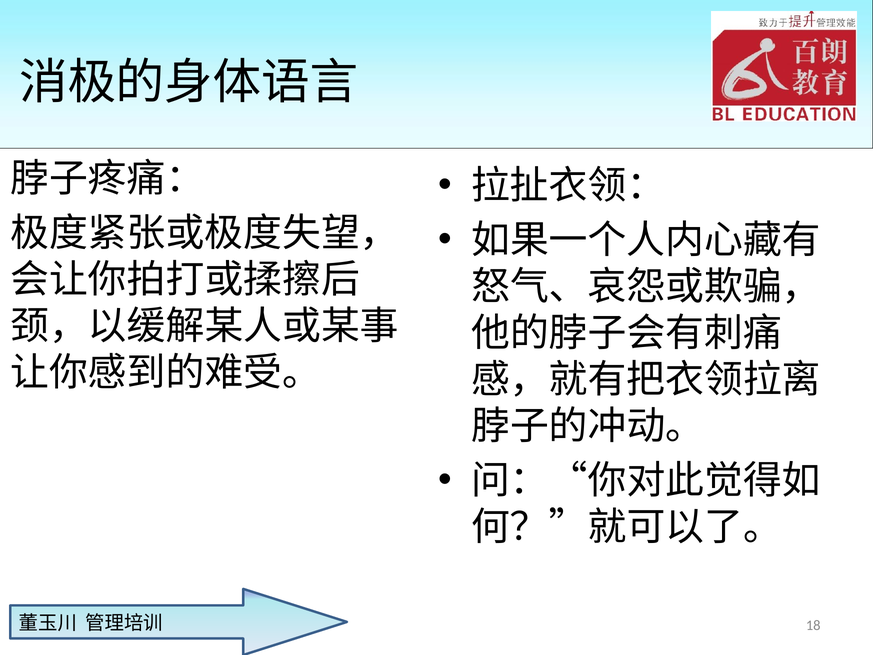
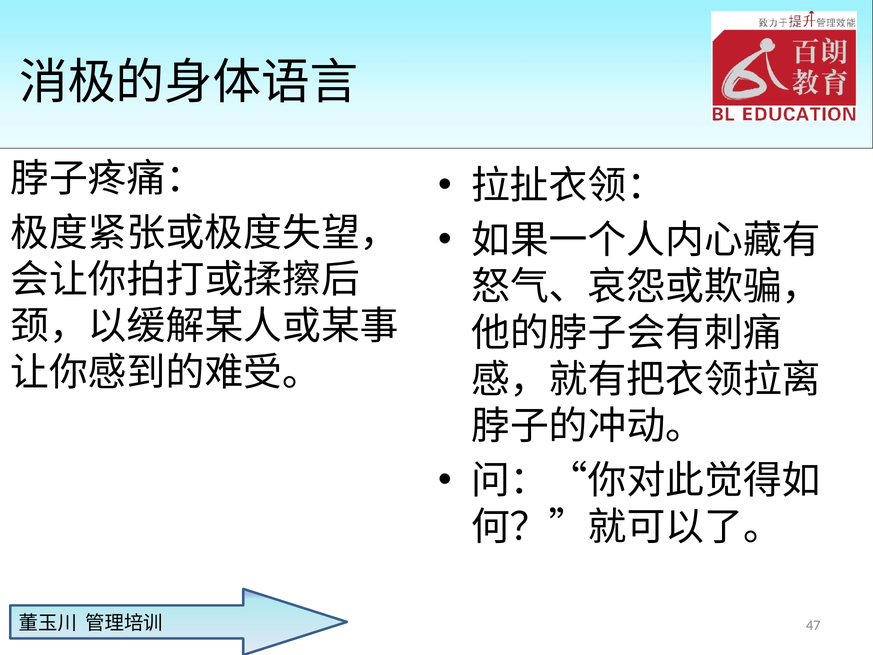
18: 18 -> 47 (813, 625)
